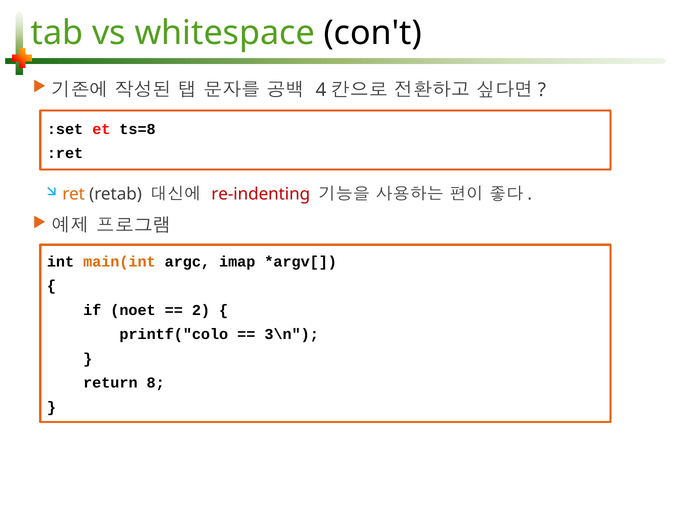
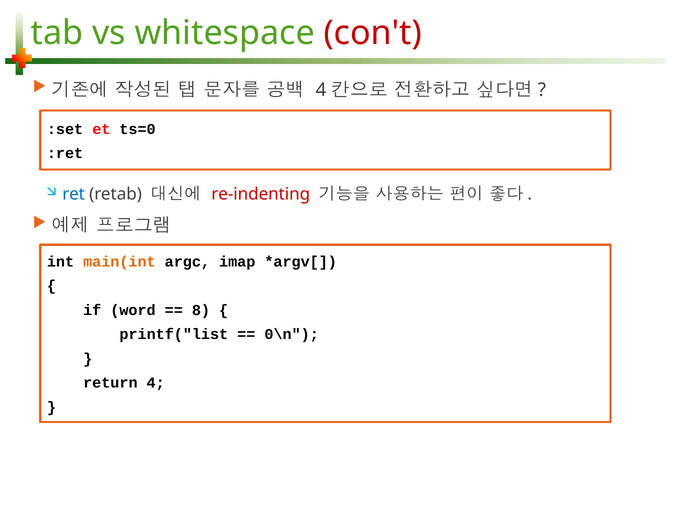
con't colour: black -> red (373, 33)
ts=8: ts=8 -> ts=0 (138, 129)
ret colour: orange -> blue (74, 194)
noet: noet -> word (133, 310)
2: 2 -> 8 (201, 310)
printf("colo: printf("colo -> printf("list (174, 335)
3\n: 3\n -> 0\n (292, 335)
return 8: 8 -> 4 (156, 383)
